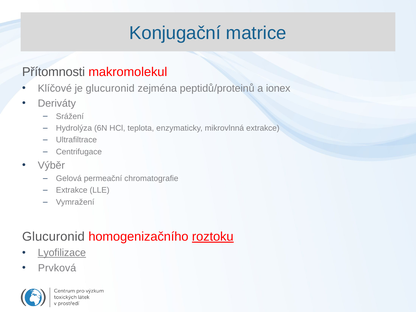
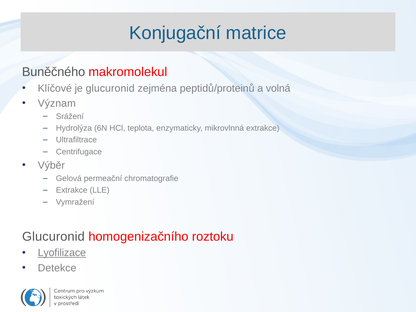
Přítomnosti: Přítomnosti -> Buněčného (54, 72)
ionex: ionex -> volná (278, 88)
Deriváty: Deriváty -> Význam (57, 103)
roztoku underline: present -> none (213, 237)
Prvková: Prvková -> Detekce (57, 268)
